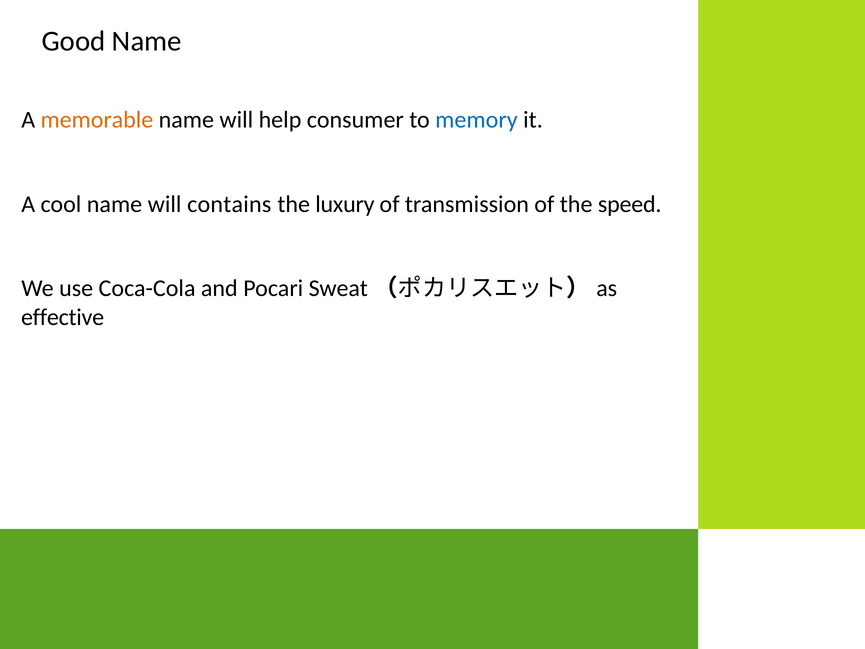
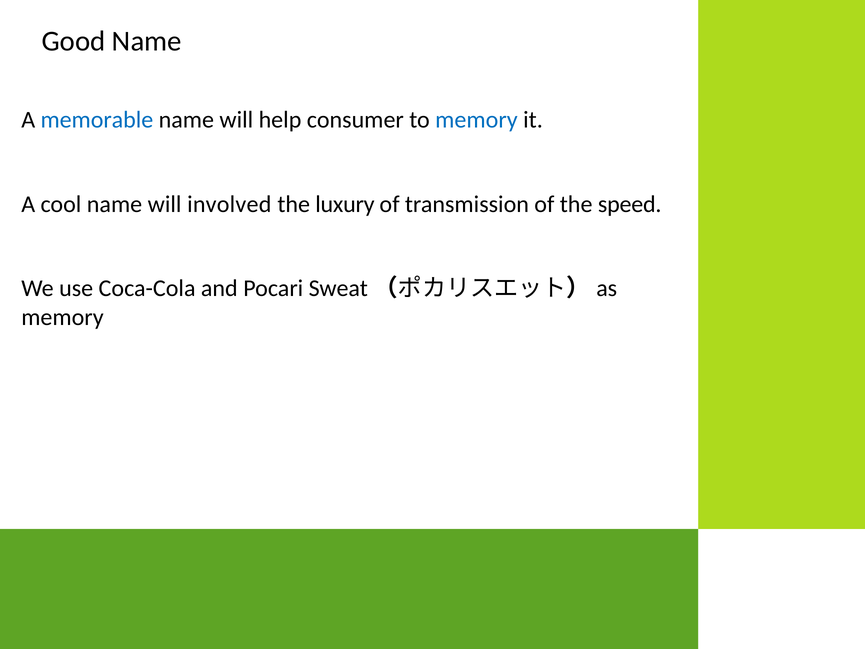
memorable colour: orange -> blue (97, 120)
contains: contains -> involved (229, 204)
effective: effective -> memory (62, 317)
